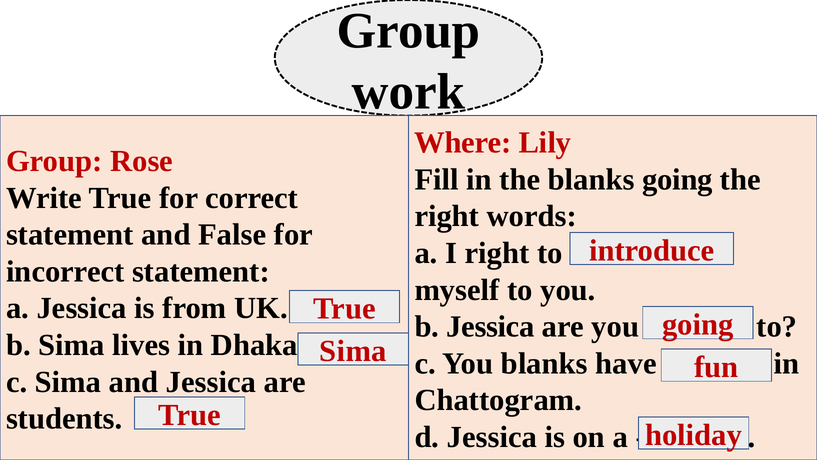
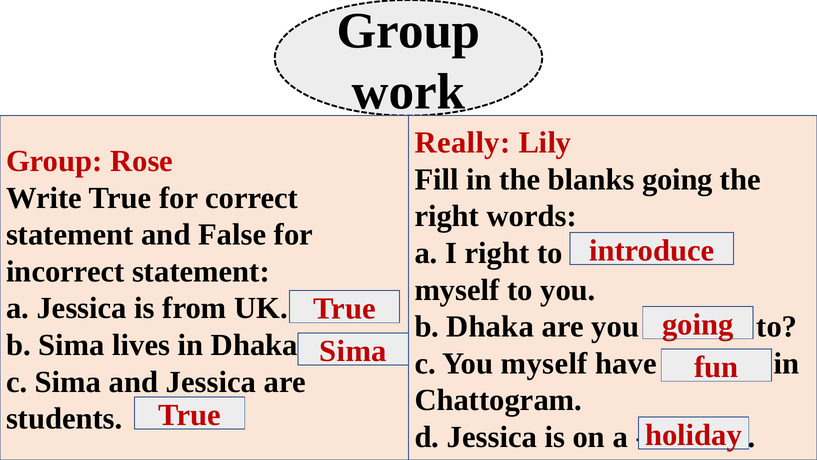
Where: Where -> Really (463, 143)
b Jessica: Jessica -> Dhaka (490, 326)
You blanks: blanks -> myself (544, 363)
